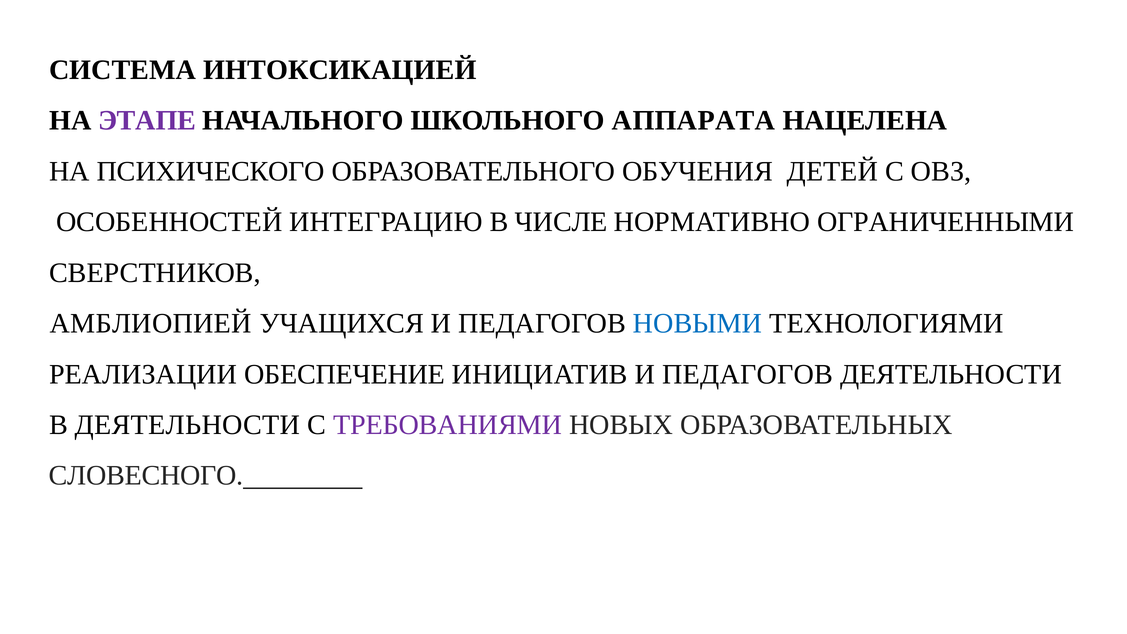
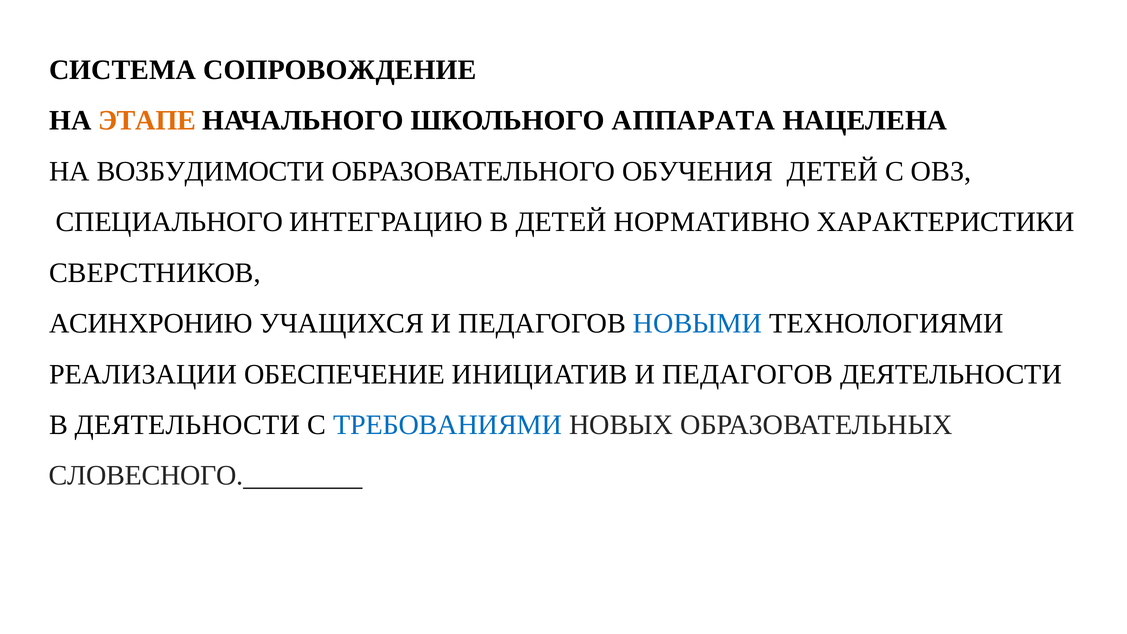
ИНТОКСИКАЦИЕЙ: ИНТОКСИКАЦИЕЙ -> СОПРОВОЖДЕНИЕ (340, 70)
ЭТАПЕ colour: purple -> orange (147, 121)
ПСИХИЧЕСКОГО: ПСИХИЧЕСКОГО -> ВОЗБУДИМОСТИ (211, 171)
ОСОБЕННОСТЕЙ: ОСОБЕННОСТЕЙ -> СПЕЦИАЛЬНОГО (169, 222)
В ЧИСЛЕ: ЧИСЛЕ -> ДЕТЕЙ (561, 222)
ОГРАНИЧЕННЫМИ: ОГРАНИЧЕННЫМИ -> ХАРАКТЕРИСТИКИ (946, 222)
АМБЛИОПИЕЙ: АМБЛИОПИЕЙ -> АСИНХРОНИЮ (151, 323)
ТРЕБОВАНИЯМИ colour: purple -> blue (447, 425)
